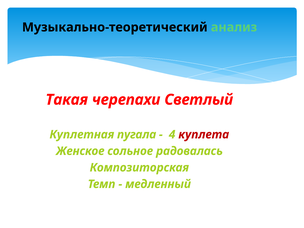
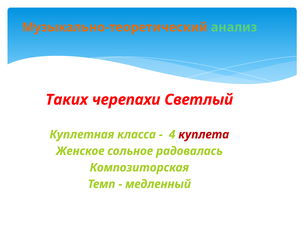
Музыкально-теоретический colour: black -> orange (115, 27)
Такая: Такая -> Таких (67, 100)
пугала: пугала -> класса (137, 135)
